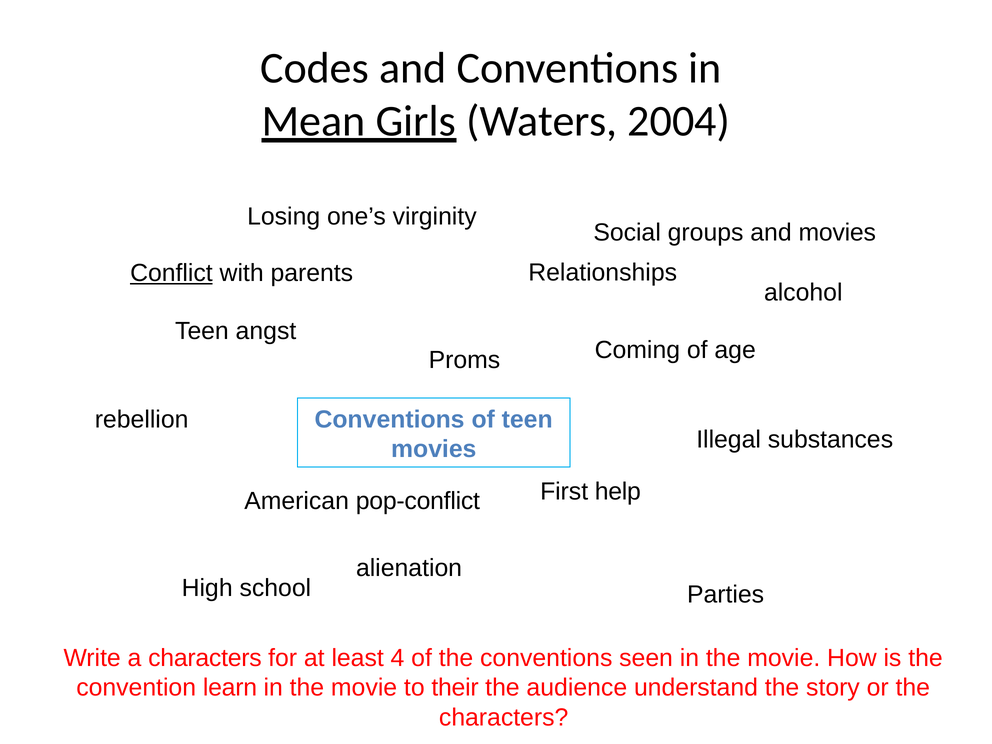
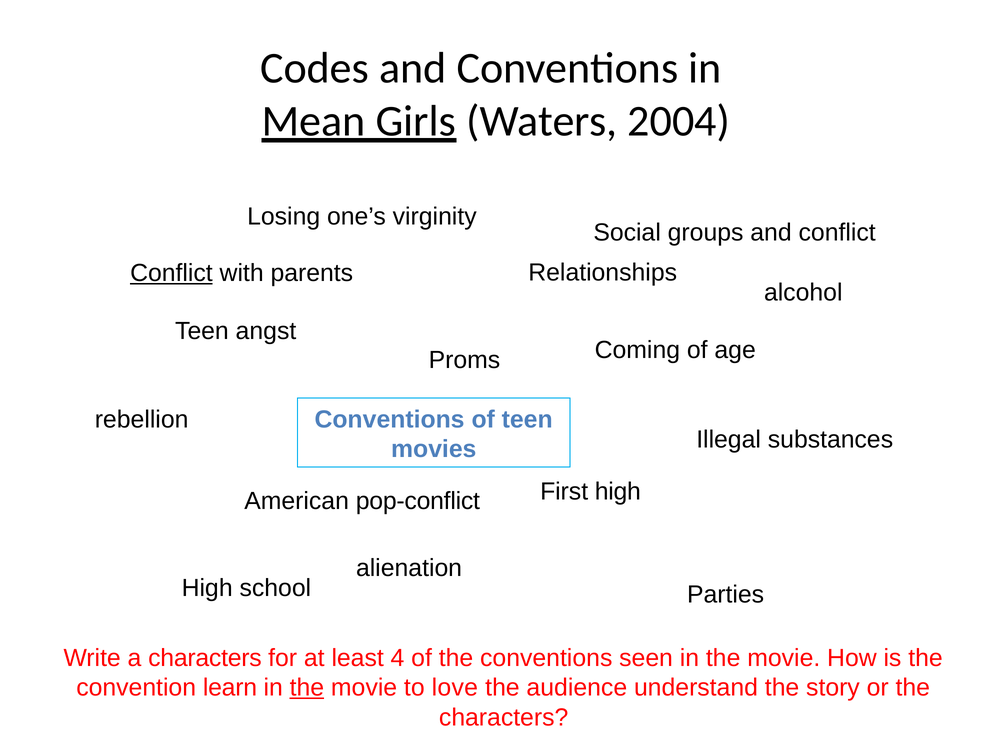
and movies: movies -> conflict (837, 233)
First help: help -> high (618, 492)
the underline: none -> present (307, 688)
their: their -> love (455, 688)
